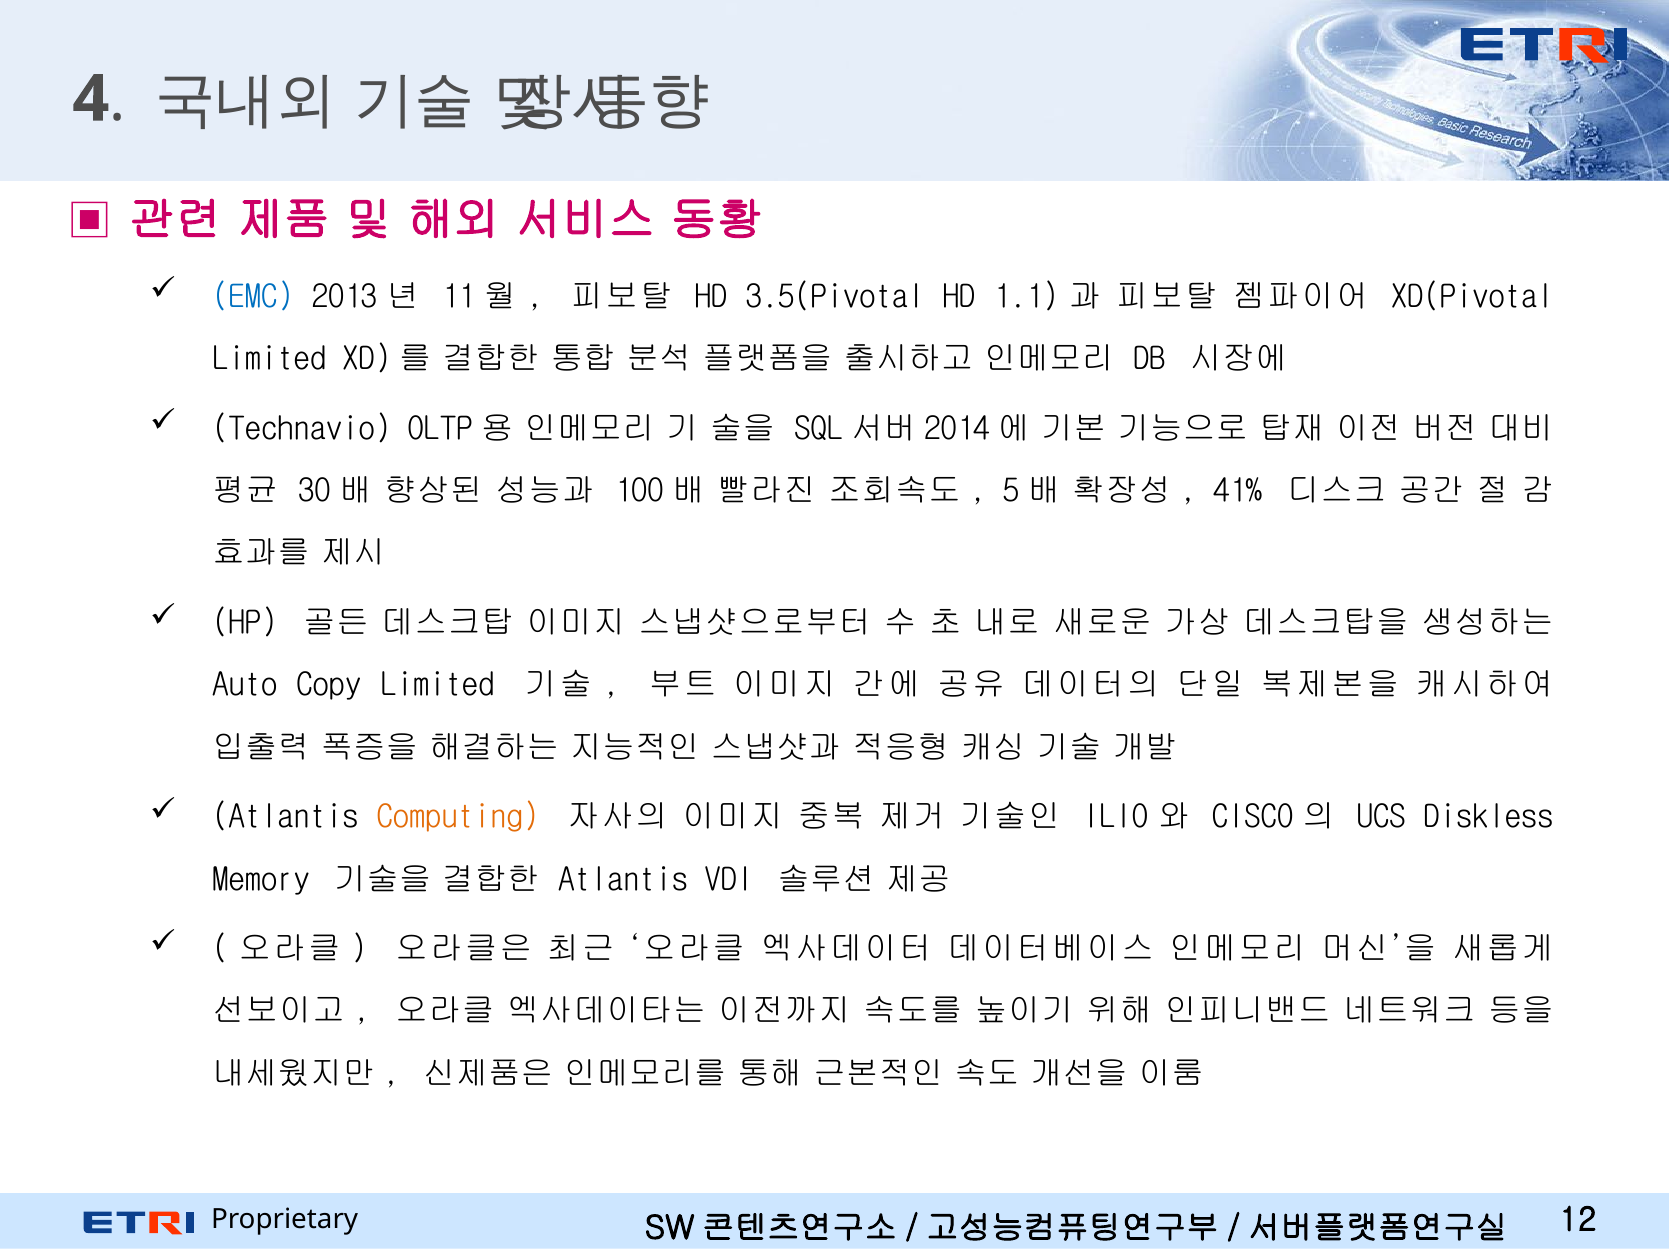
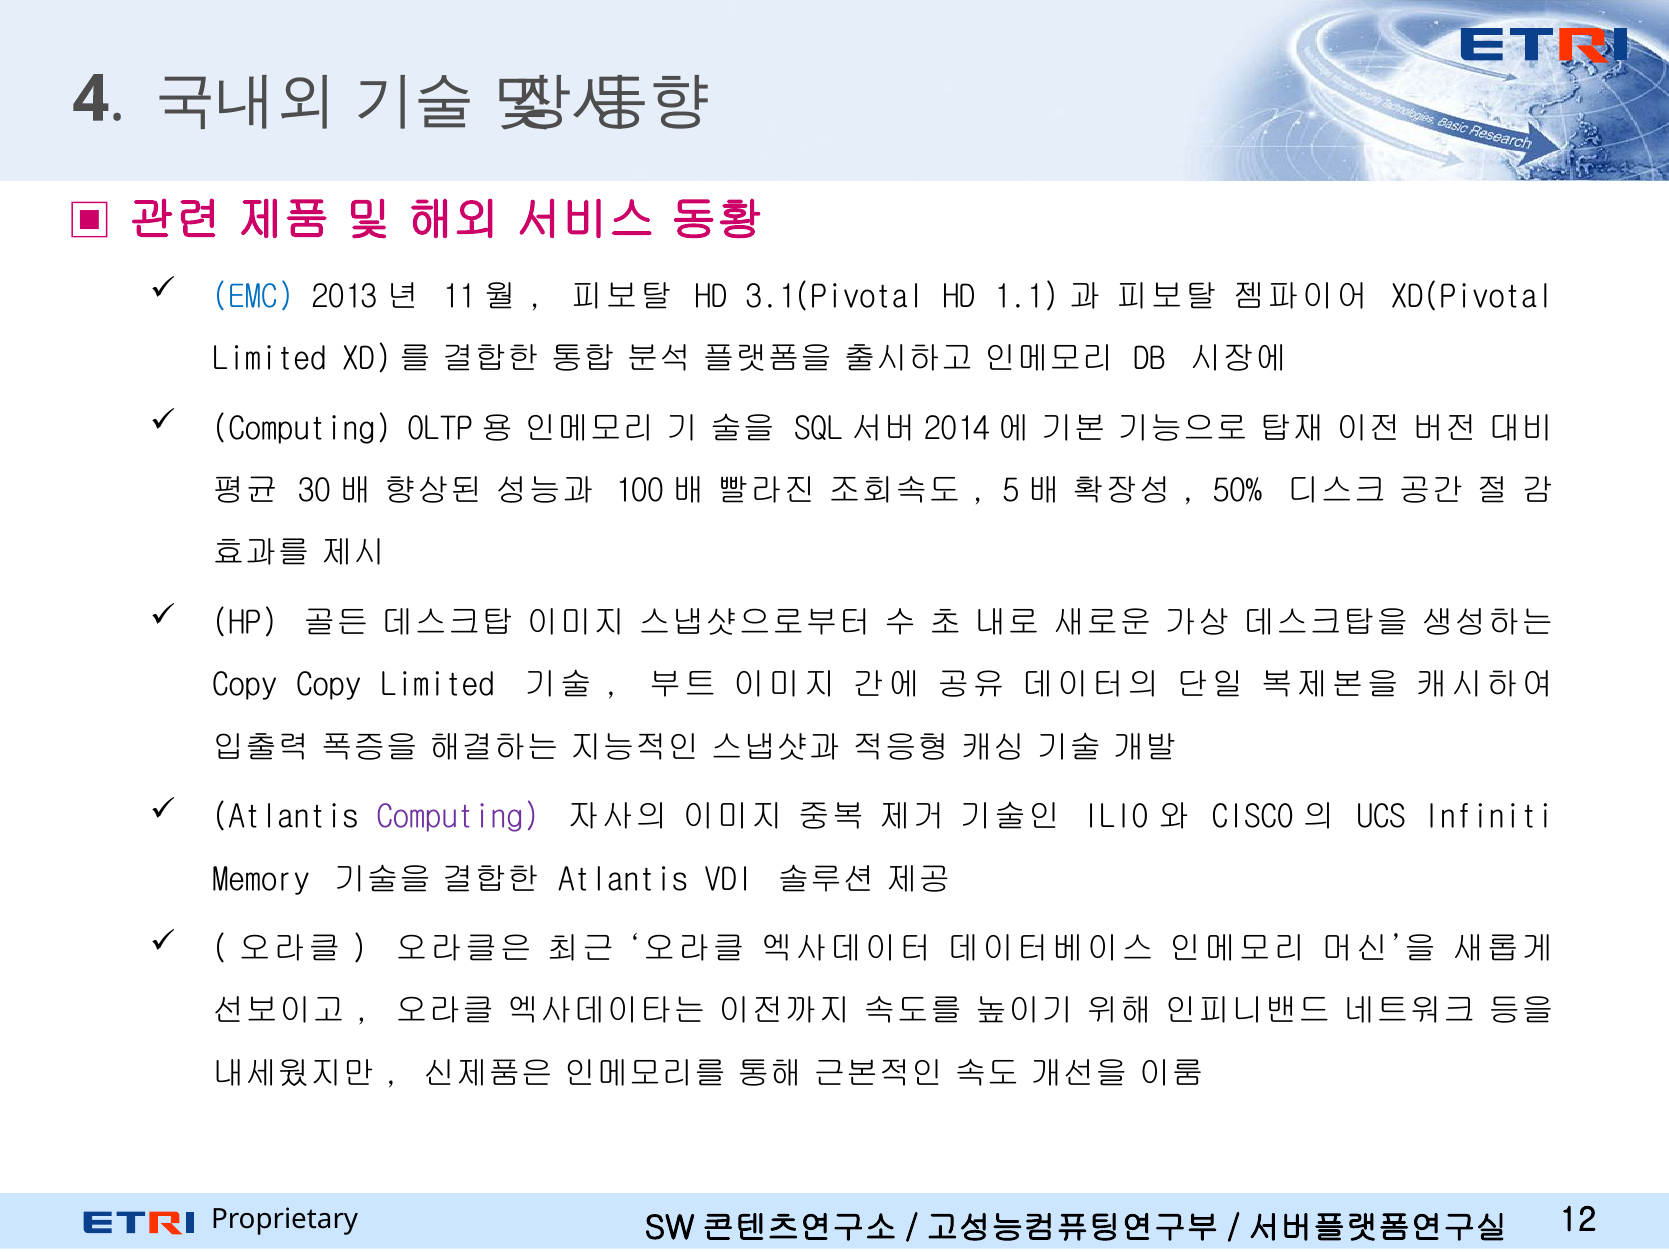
3.5(Pivotal: 3.5(Pivotal -> 3.1(Pivotal (835, 296)
Technavio: Technavio -> Computing (302, 428)
41%: 41% -> 50% (1237, 491)
Auto: Auto -> Copy (245, 685)
Computing colour: orange -> purple (458, 817)
Diskless: Diskless -> Infiniti (1489, 817)
